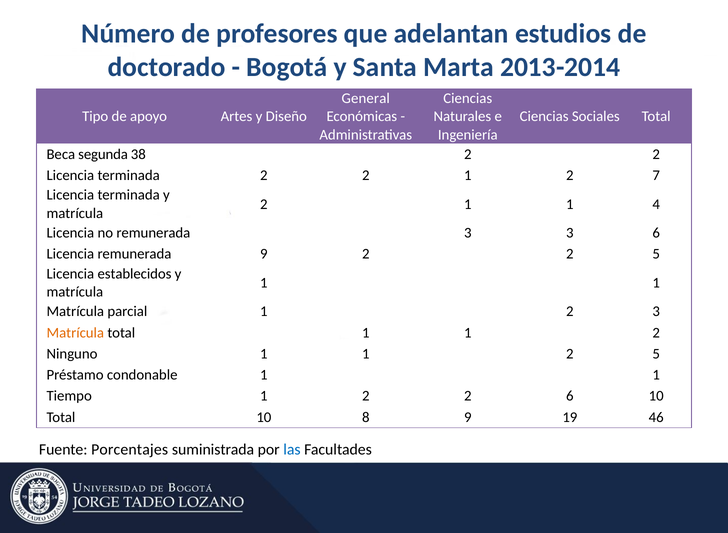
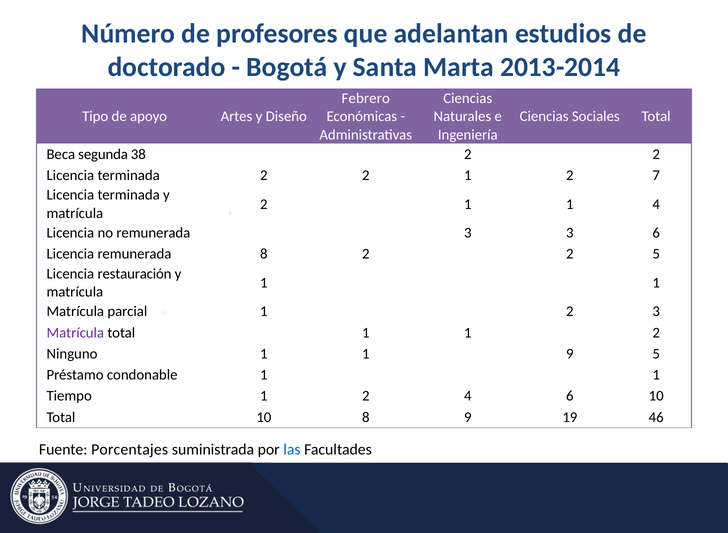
General: General -> Febrero (366, 98)
remunerada 9: 9 -> 8 (264, 254)
establecidos: establecidos -> restauración (135, 274)
Matrícula colour: orange -> purple (75, 333)
Ninguno 1 1 2: 2 -> 9 (570, 354)
1 2 2: 2 -> 4 (468, 396)
